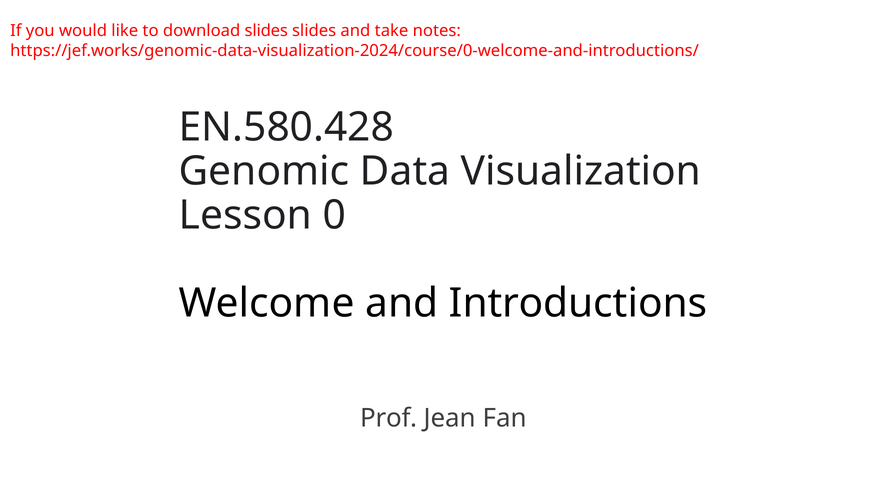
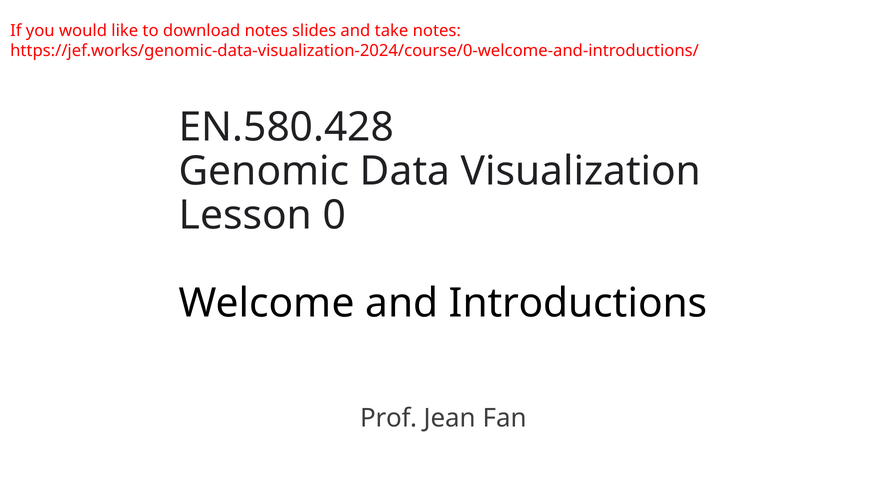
download slides: slides -> notes (266, 31)
